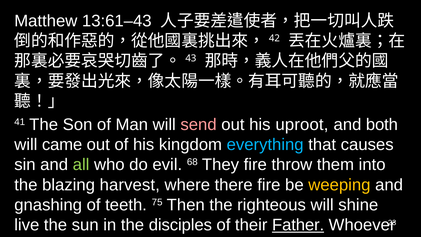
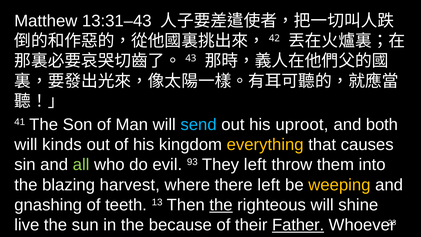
13:61–43: 13:61–43 -> 13:31–43 (117, 21)
send colour: pink -> light blue (199, 125)
came: came -> kinds (62, 145)
everything colour: light blue -> yellow (265, 145)
68: 68 -> 93 (192, 162)
They fire: fire -> left (255, 165)
there fire: fire -> left (269, 185)
75: 75 -> 13 (157, 202)
the underline: none -> present (221, 205)
disciples: disciples -> because (180, 225)
